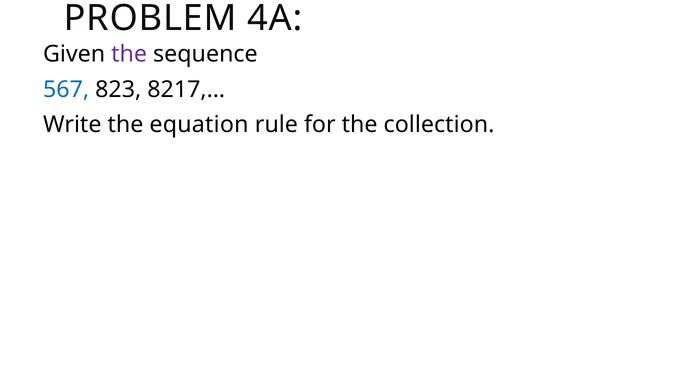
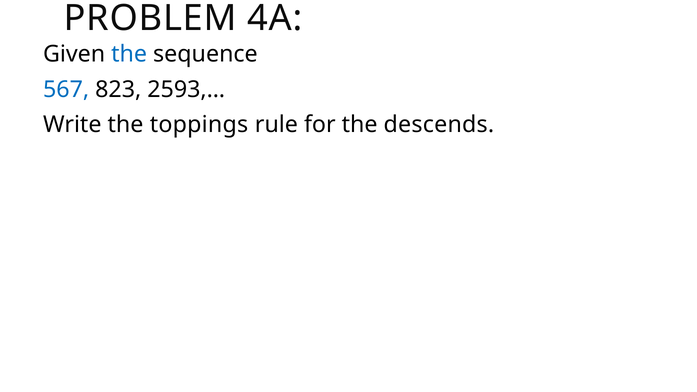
the colour: purple -> blue (129, 54)
8217,…: 8217,… -> 2593,… (186, 89)
equation: equation -> toppings (199, 125)
collection: collection -> descends (439, 125)
